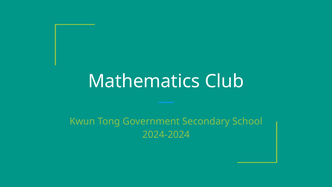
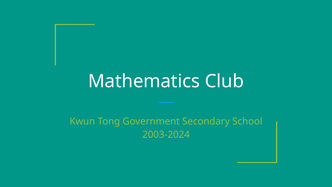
2024-2024: 2024-2024 -> 2003-2024 (166, 134)
